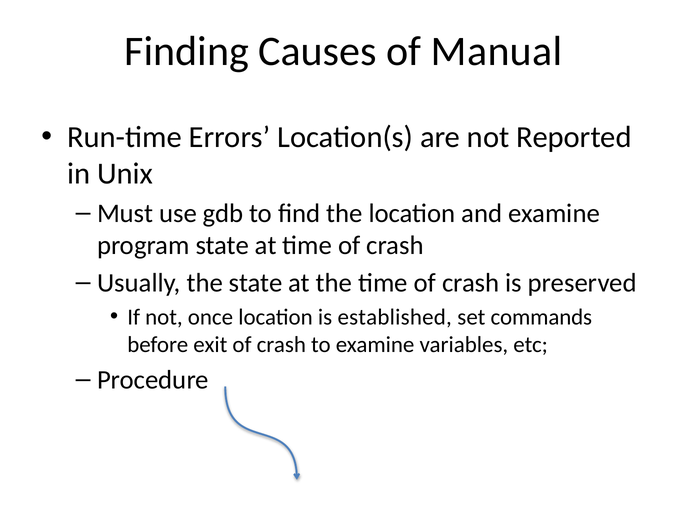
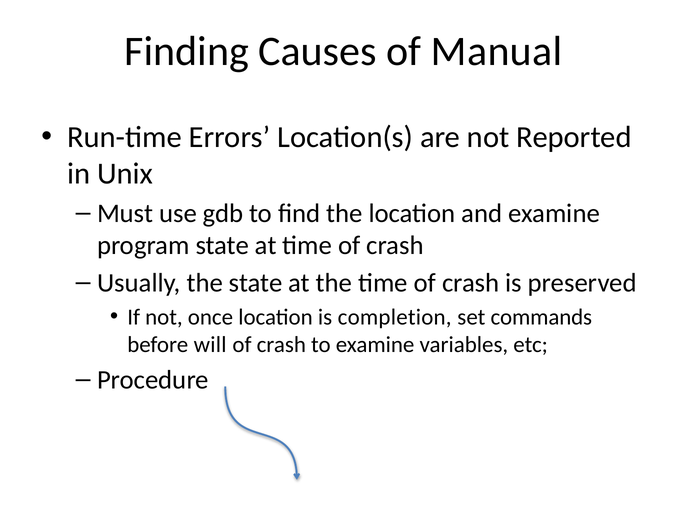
established: established -> completion (395, 317)
exit: exit -> will (210, 345)
